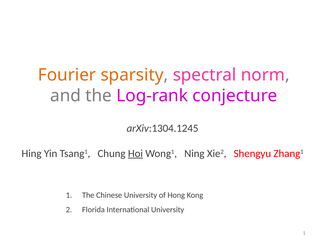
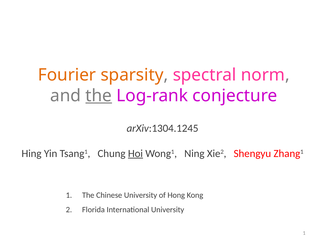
the underline: none -> present (99, 96)
